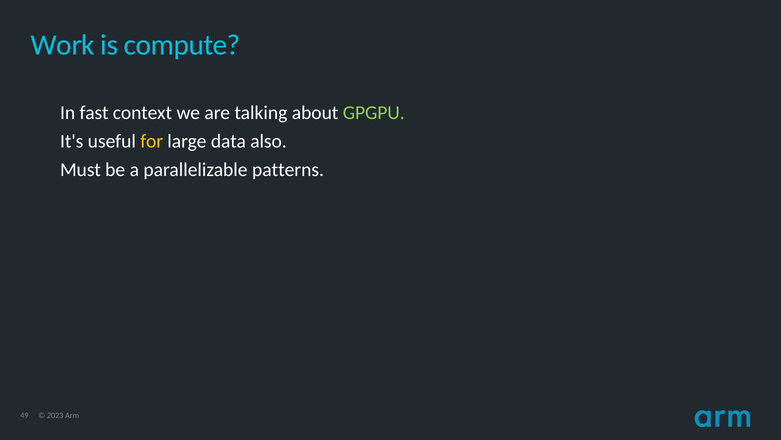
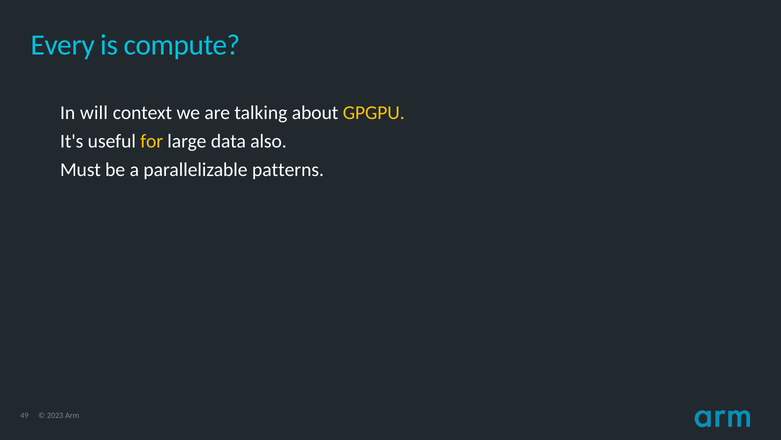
Work: Work -> Every (63, 45)
fast: fast -> will (94, 113)
GPGPU colour: light green -> yellow (374, 113)
